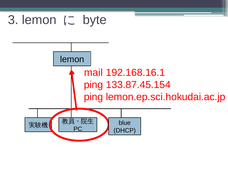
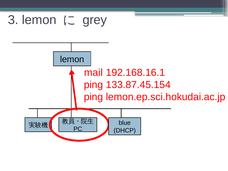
byte: byte -> grey (95, 20)
